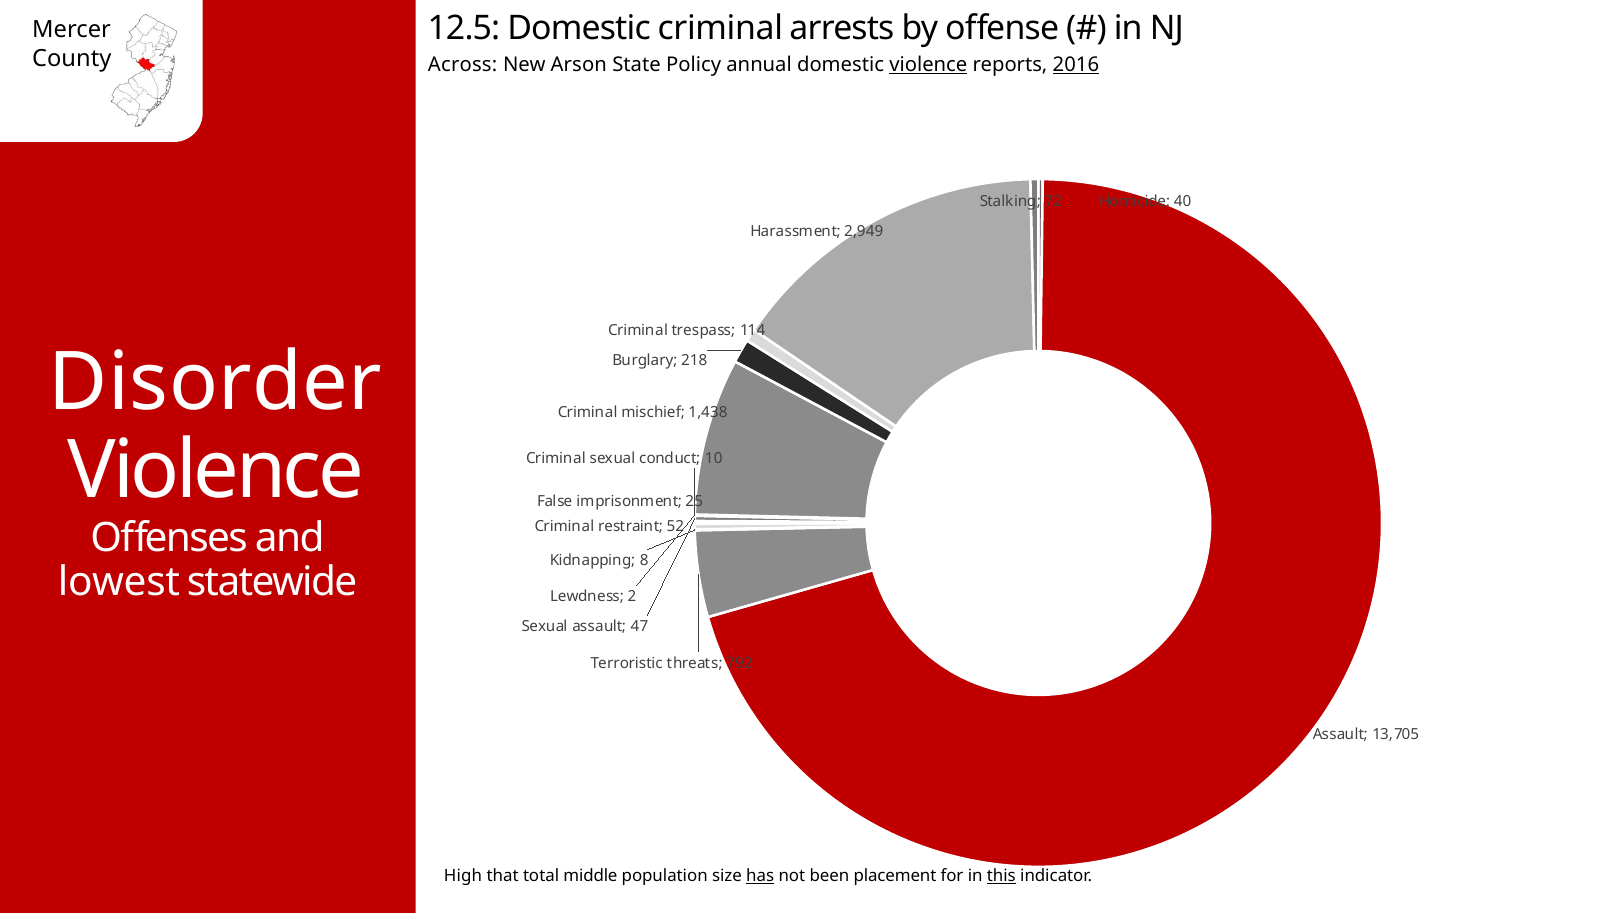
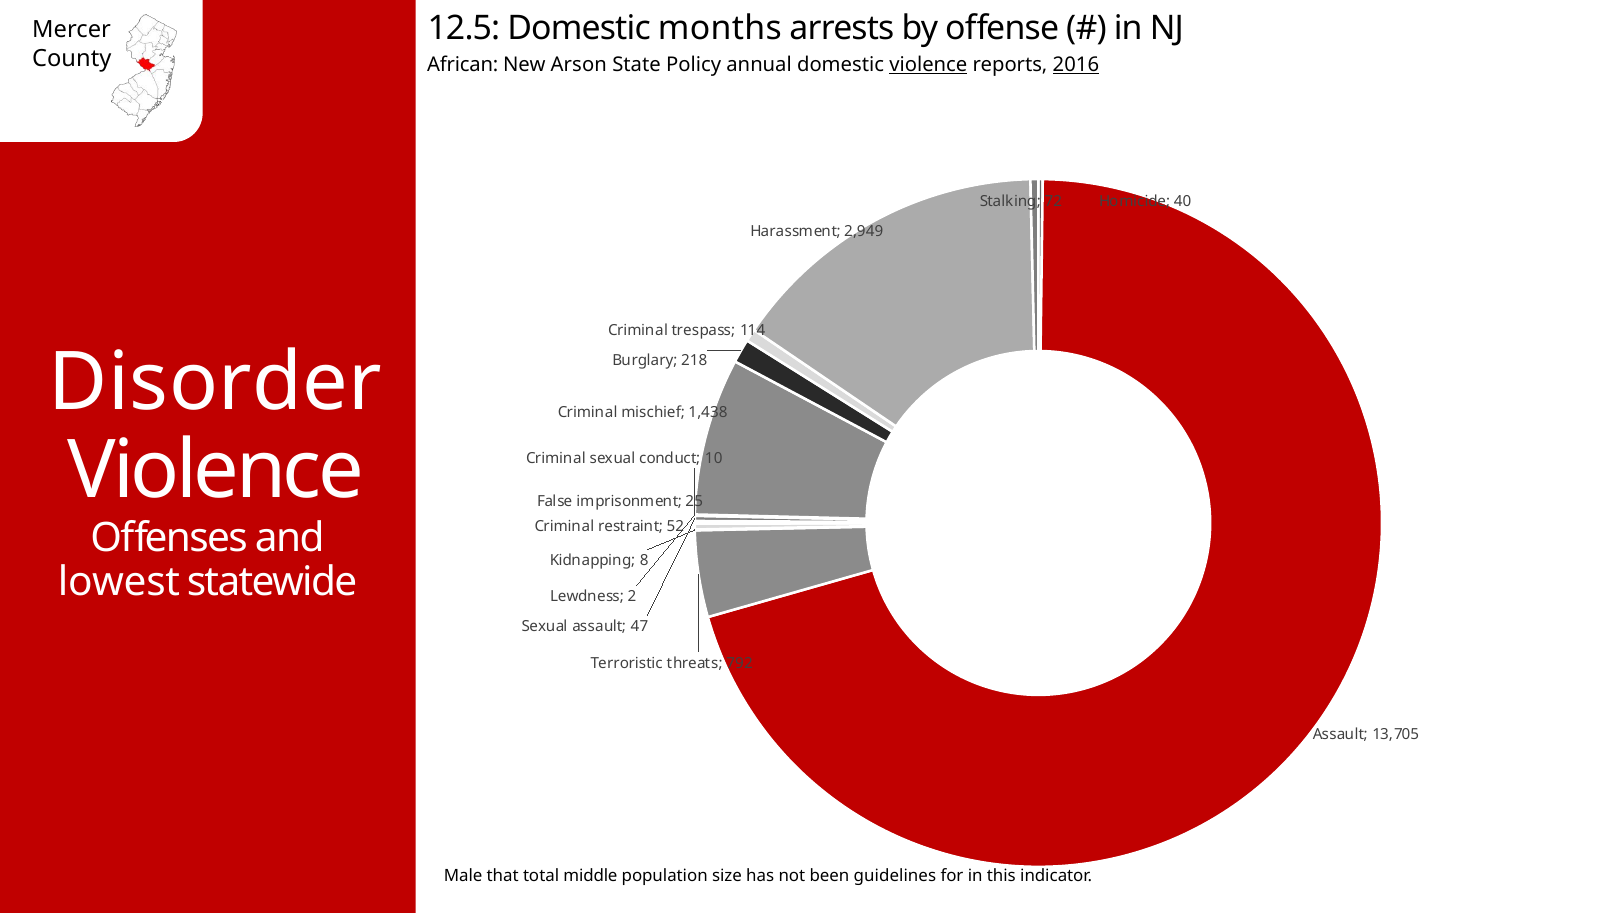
Domestic criminal: criminal -> months (720, 29)
Across: Across -> African (463, 65)
High: High -> Male (463, 876)
has underline: present -> none (760, 876)
placement: placement -> guidelines (895, 876)
this underline: present -> none (1001, 876)
